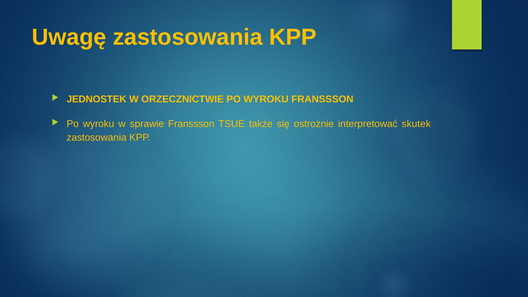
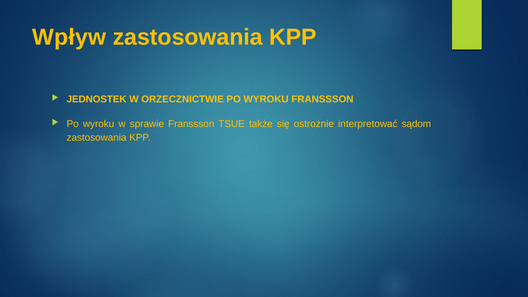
Uwagę: Uwagę -> Wpływ (69, 37)
skutek: skutek -> sądom (416, 124)
